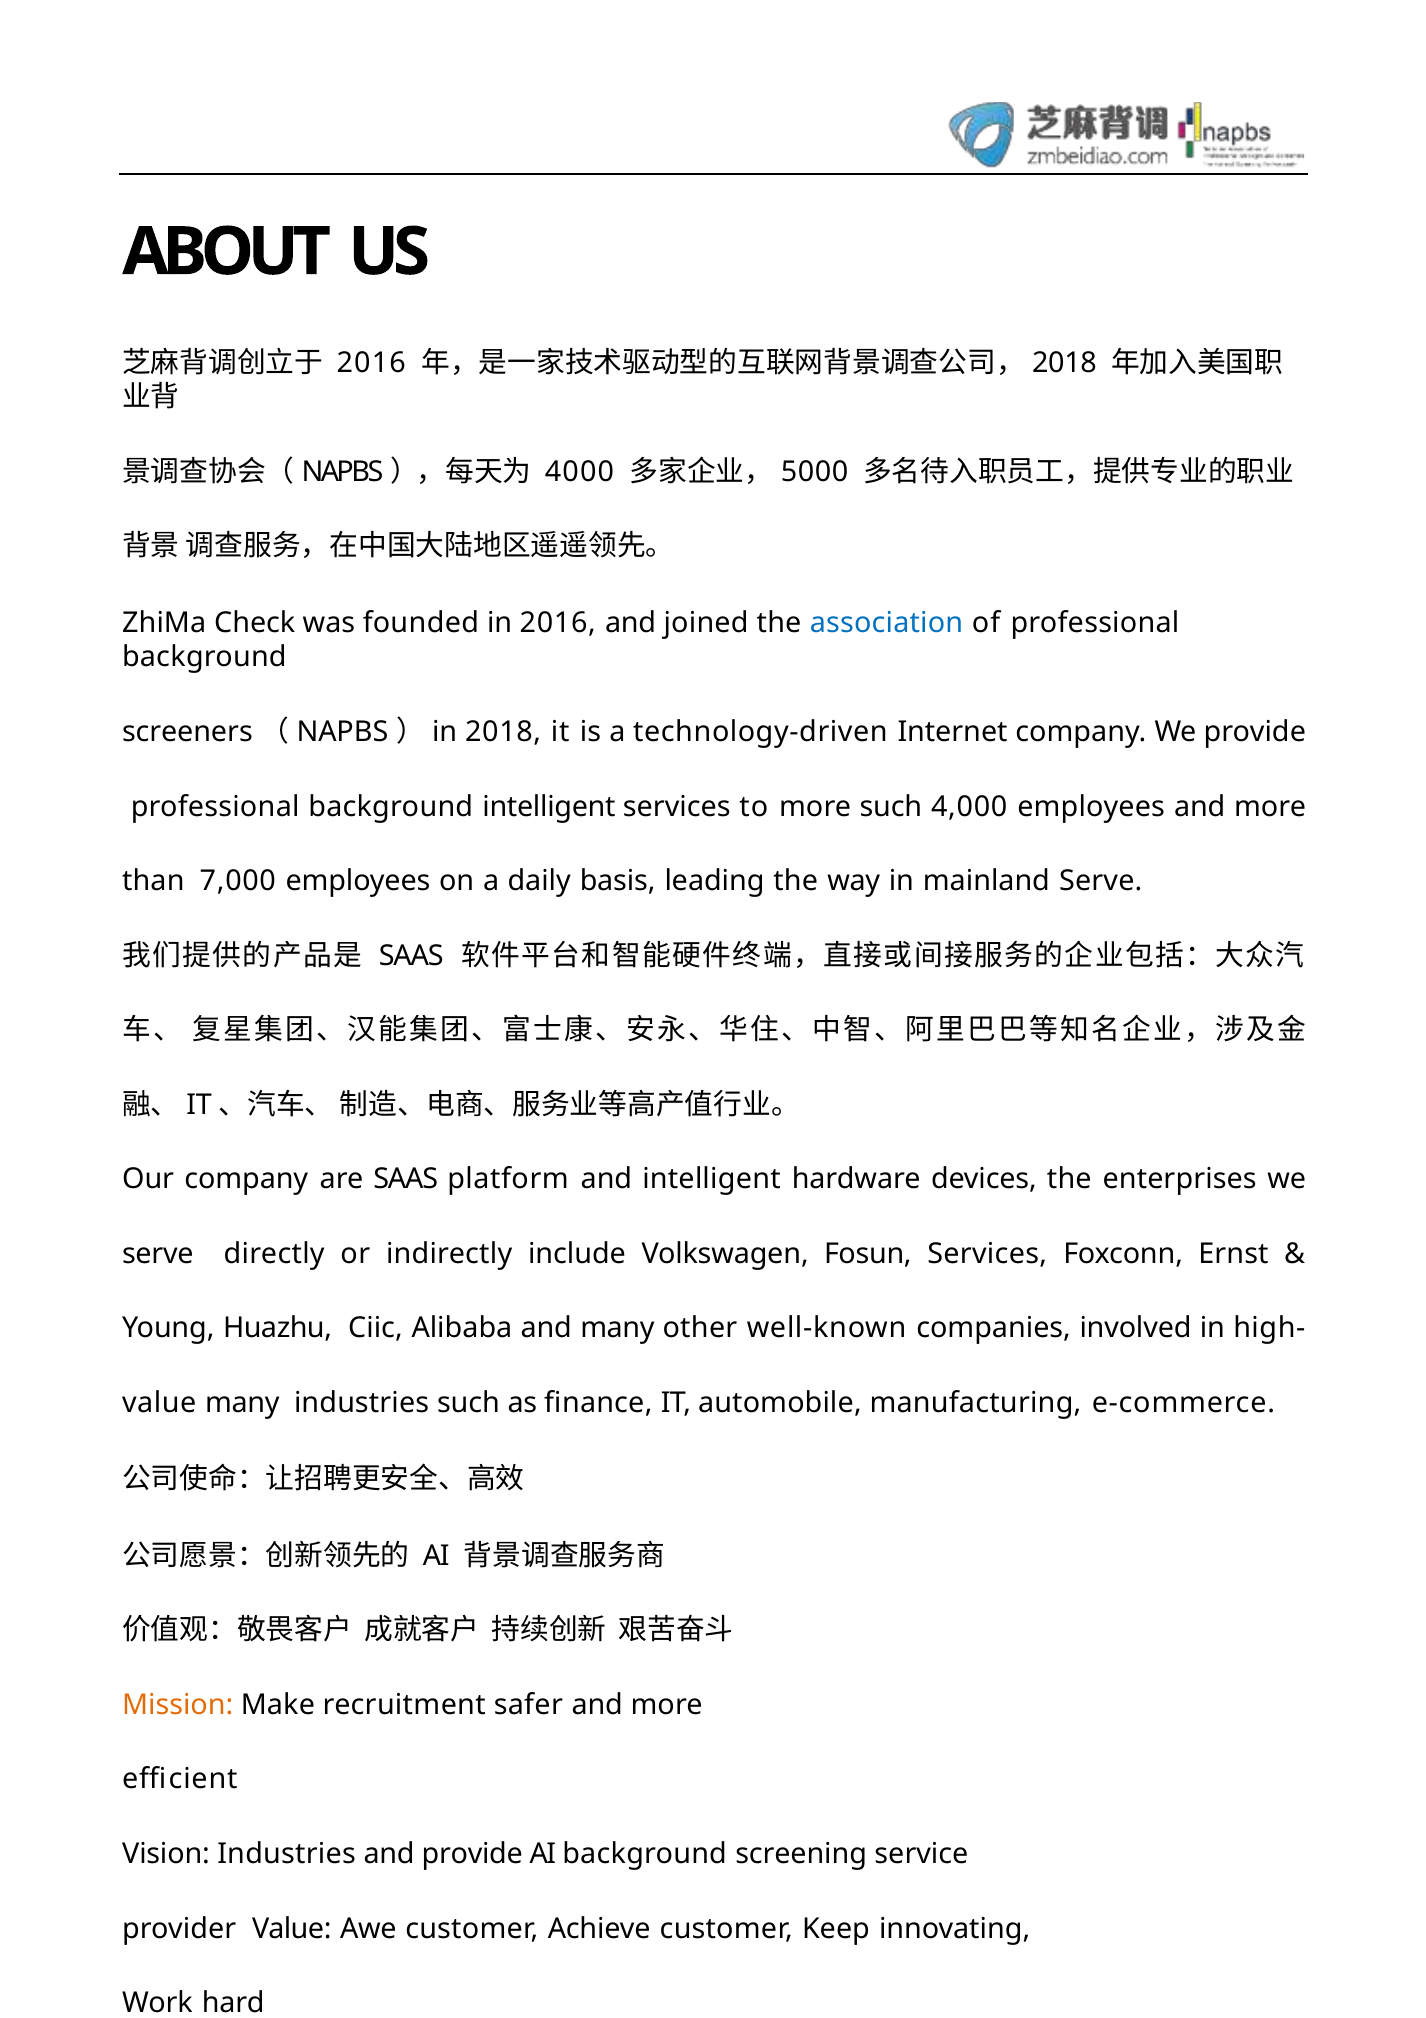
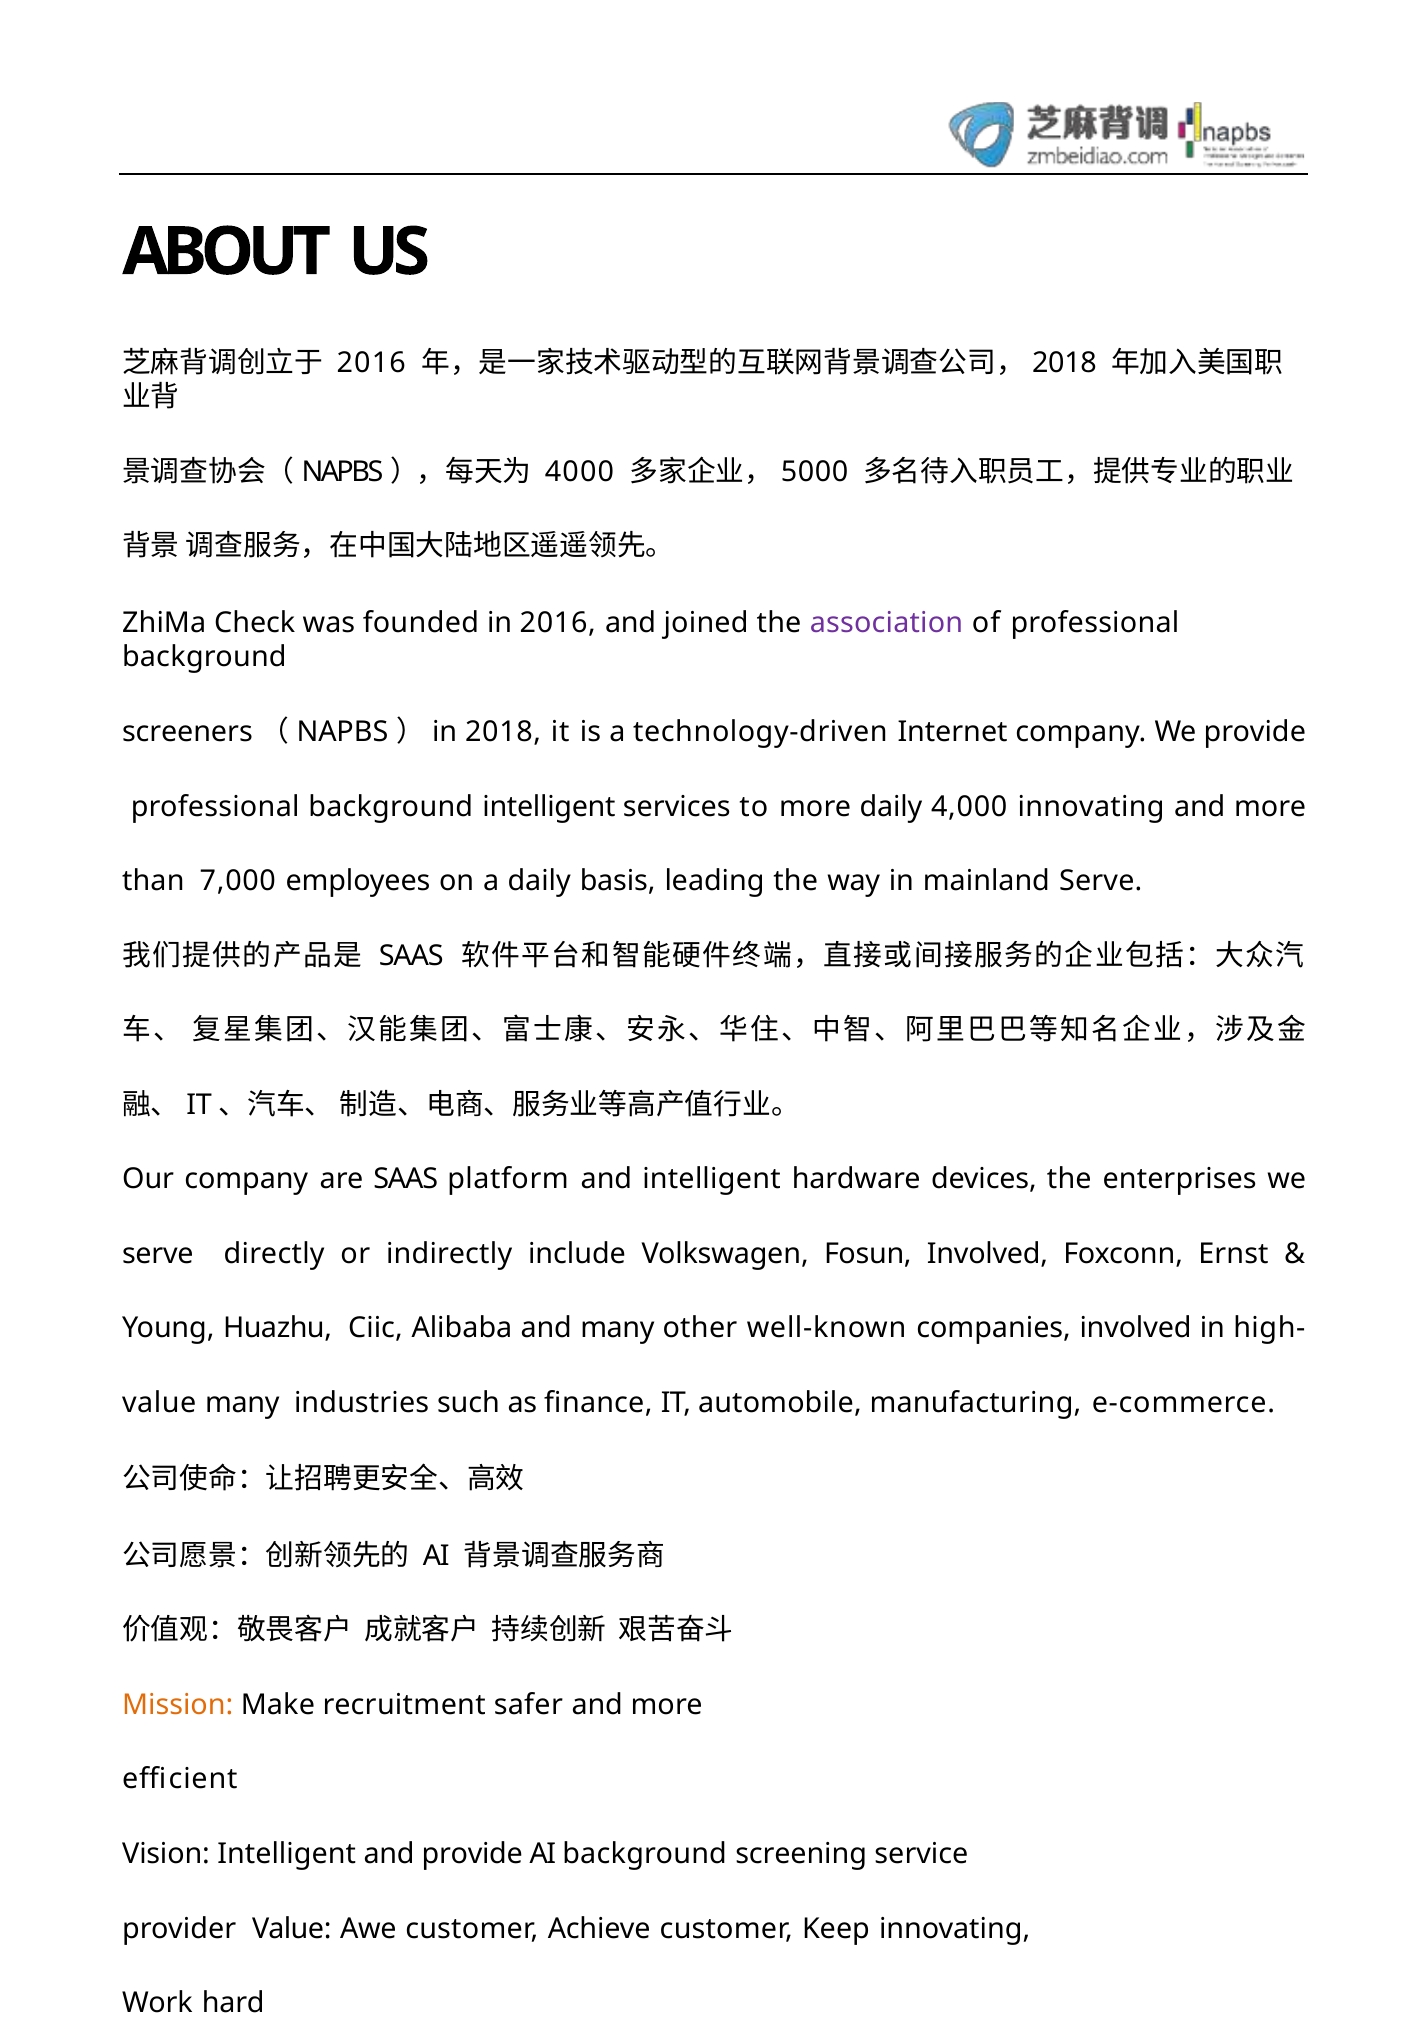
association colour: blue -> purple (886, 623)
more such: such -> daily (891, 807)
4,000 employees: employees -> innovating (1091, 807)
Fosun Services: Services -> Involved (987, 1254)
Vision Industries: Industries -> Intelligent (287, 1854)
